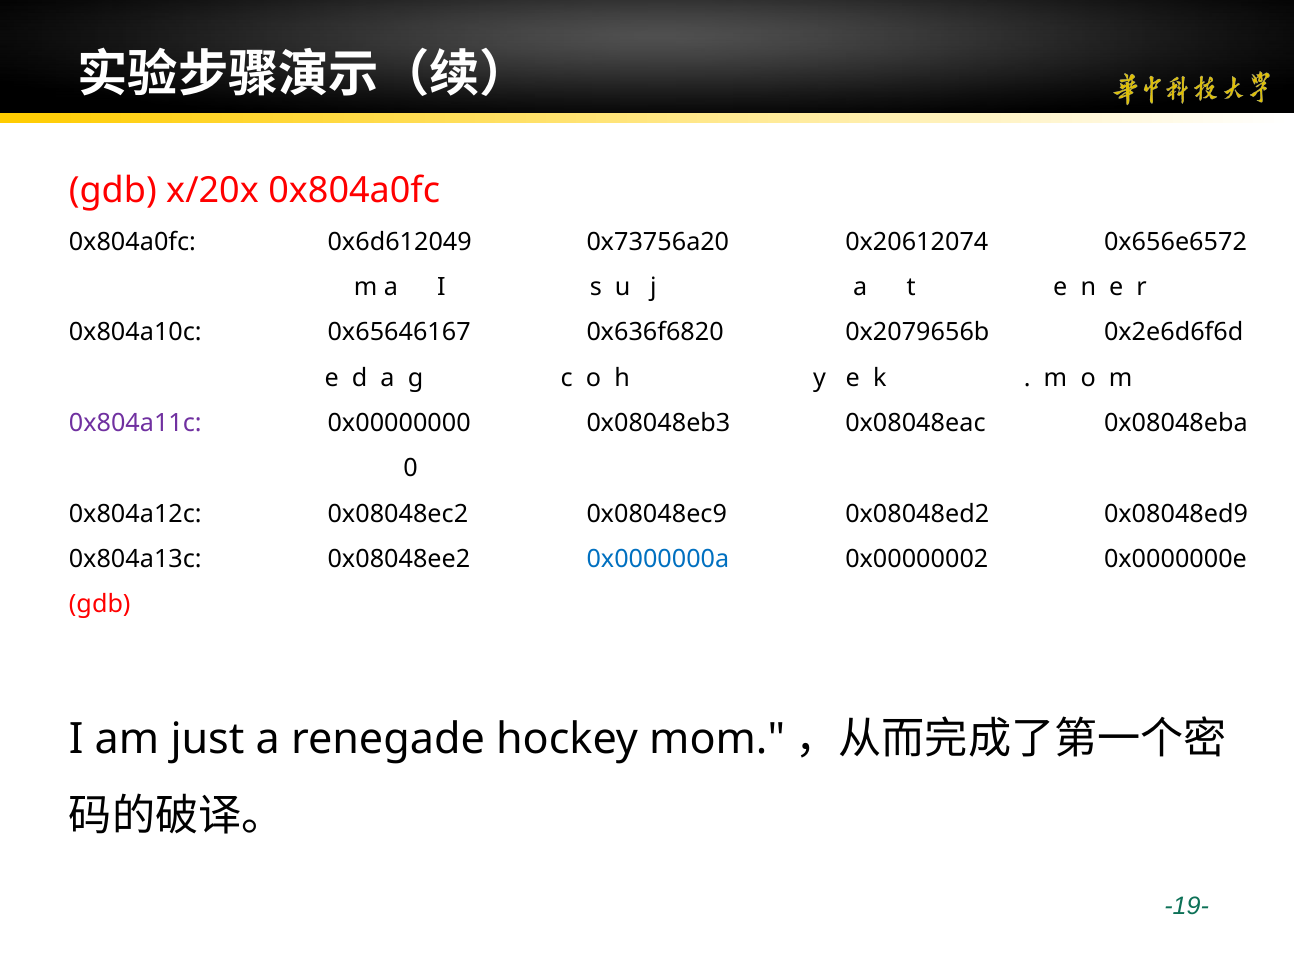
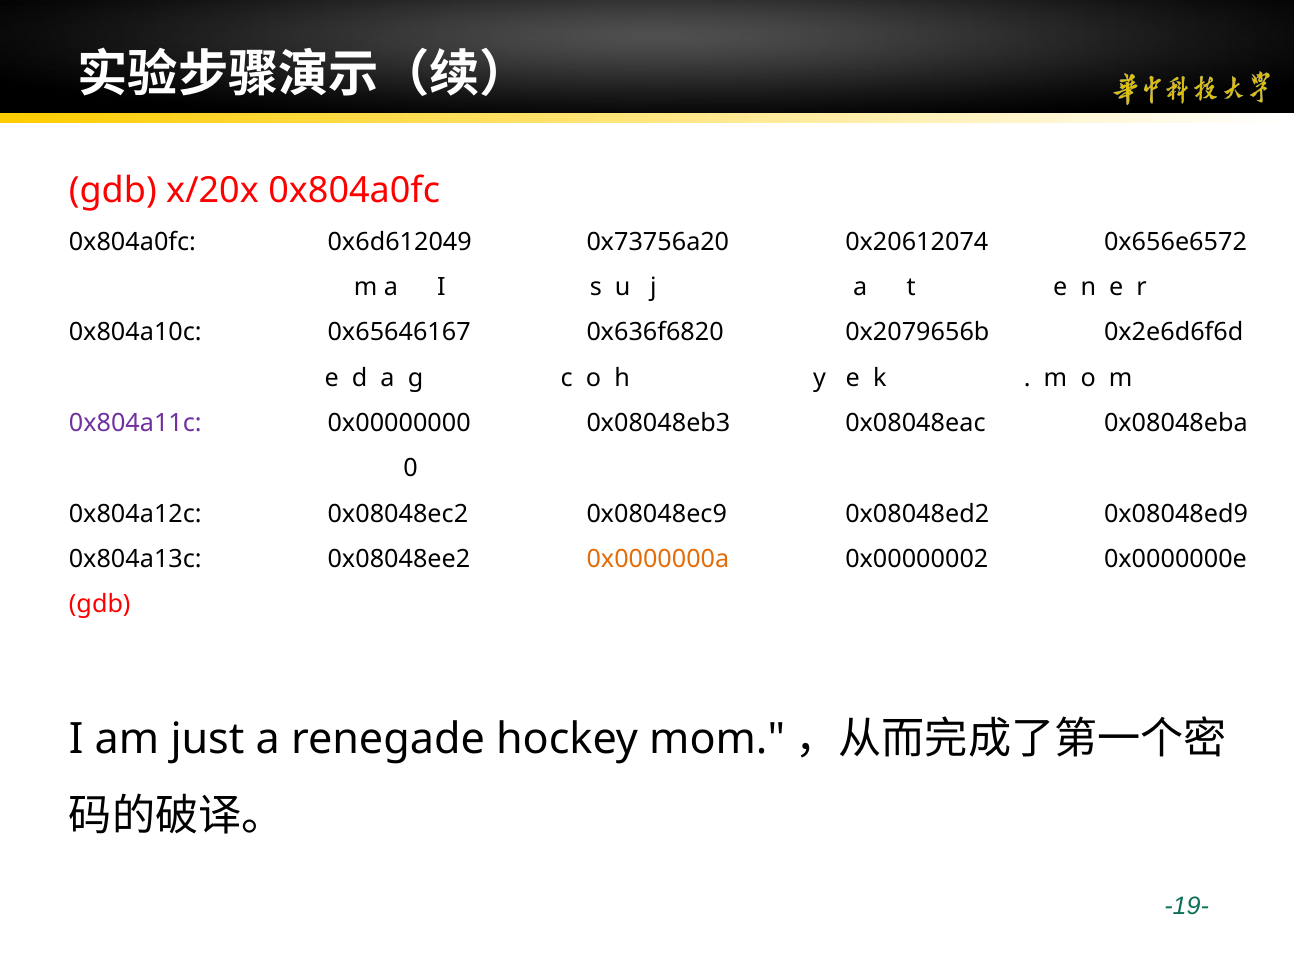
0x0000000a colour: blue -> orange (658, 559)
